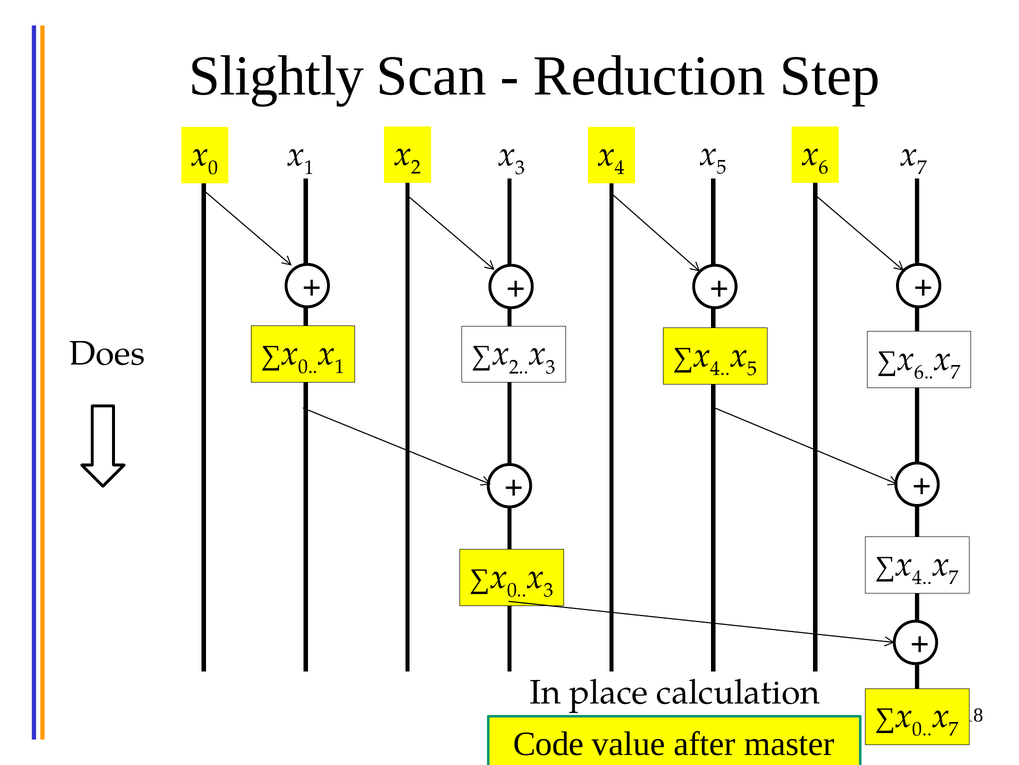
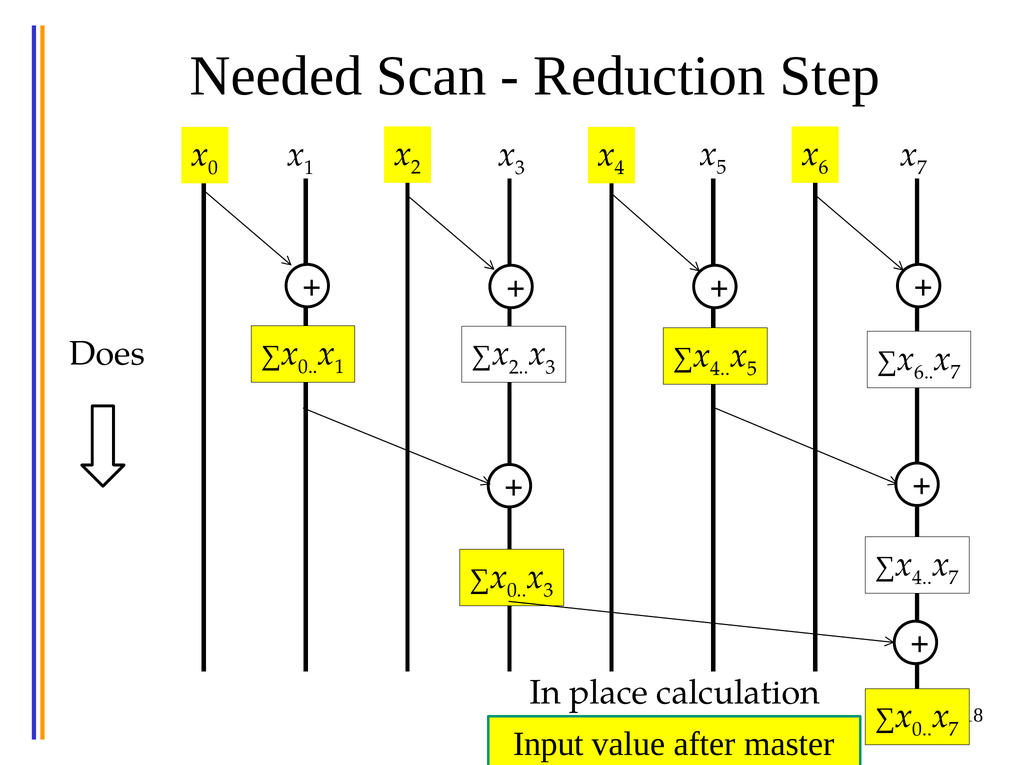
Slightly: Slightly -> Needed (276, 76)
Code: Code -> Input (548, 743)
